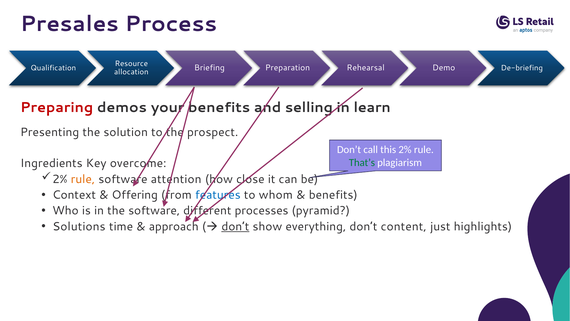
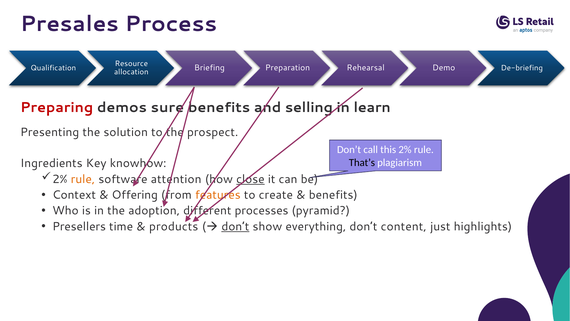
your: your -> sure (167, 107)
That’s colour: green -> black (362, 162)
overcome: overcome -> knowhow (138, 163)
close underline: none -> present (250, 179)
features colour: blue -> orange (218, 195)
whom: whom -> create (276, 195)
the software: software -> adoption (154, 210)
Solutions: Solutions -> Presellers (79, 226)
approach: approach -> products (174, 226)
